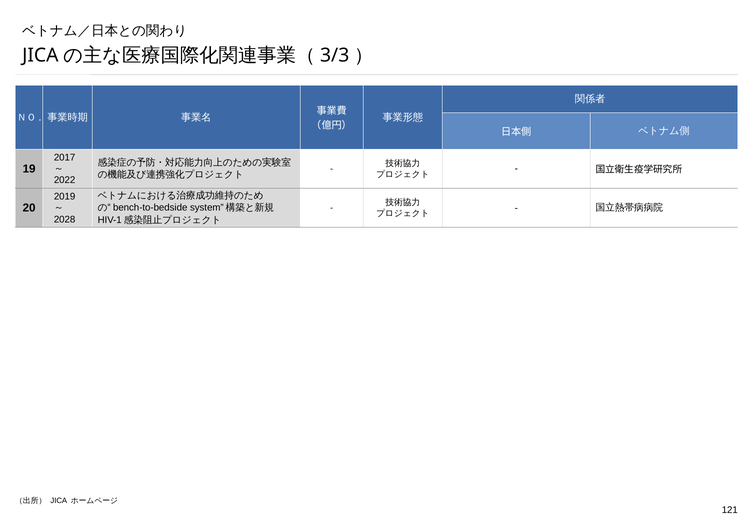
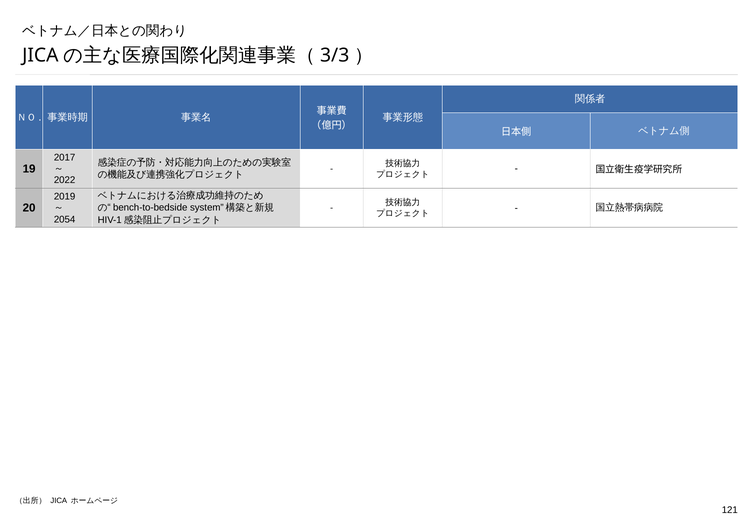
2028: 2028 -> 2054 (65, 220)
